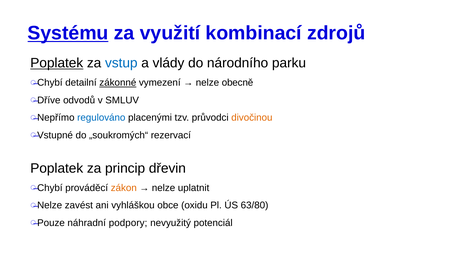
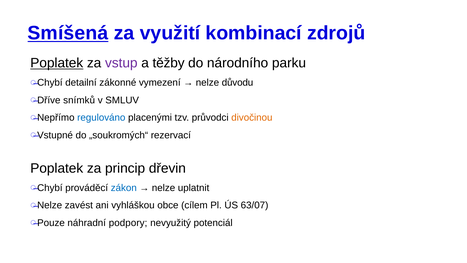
Systému: Systému -> Smíšená (68, 33)
vstup colour: blue -> purple (121, 63)
vlády: vlády -> těžby (169, 63)
zákonné underline: present -> none (118, 83)
obecně: obecně -> důvodu (238, 83)
odvodů: odvodů -> snímků (79, 100)
zákon colour: orange -> blue (124, 188)
oxidu: oxidu -> cílem (194, 205)
63/80: 63/80 -> 63/07 (255, 205)
